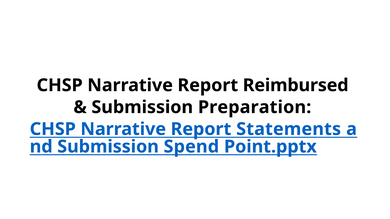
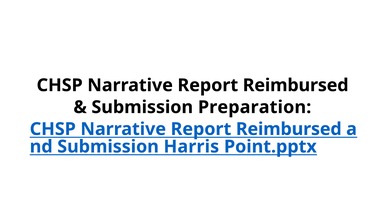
Statements: Statements -> Reimbursed (289, 129)
Spend: Spend -> Harris (191, 147)
